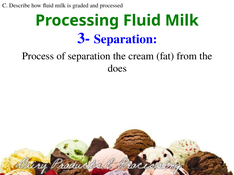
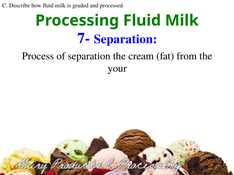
3-: 3- -> 7- (84, 38)
does: does -> your (117, 69)
